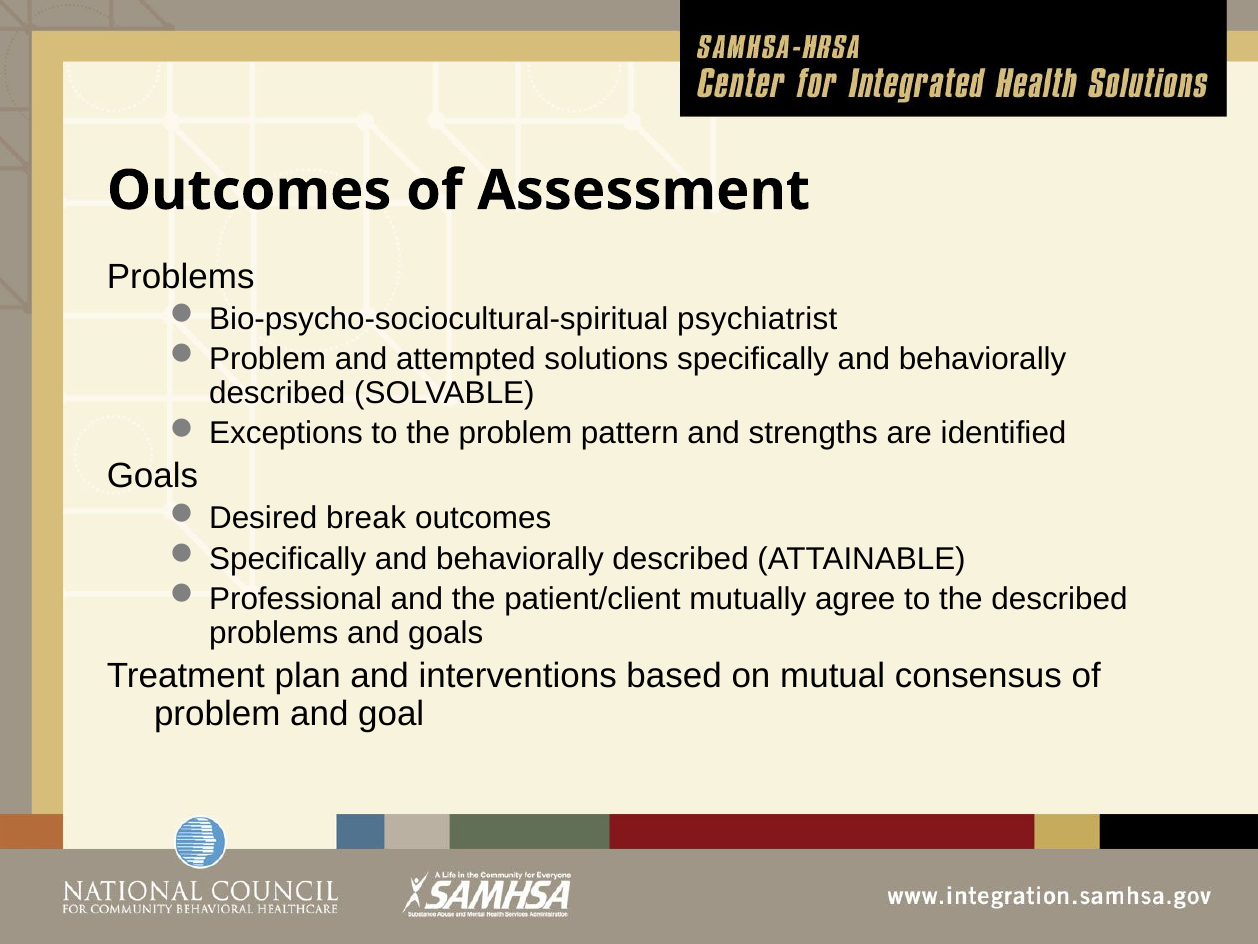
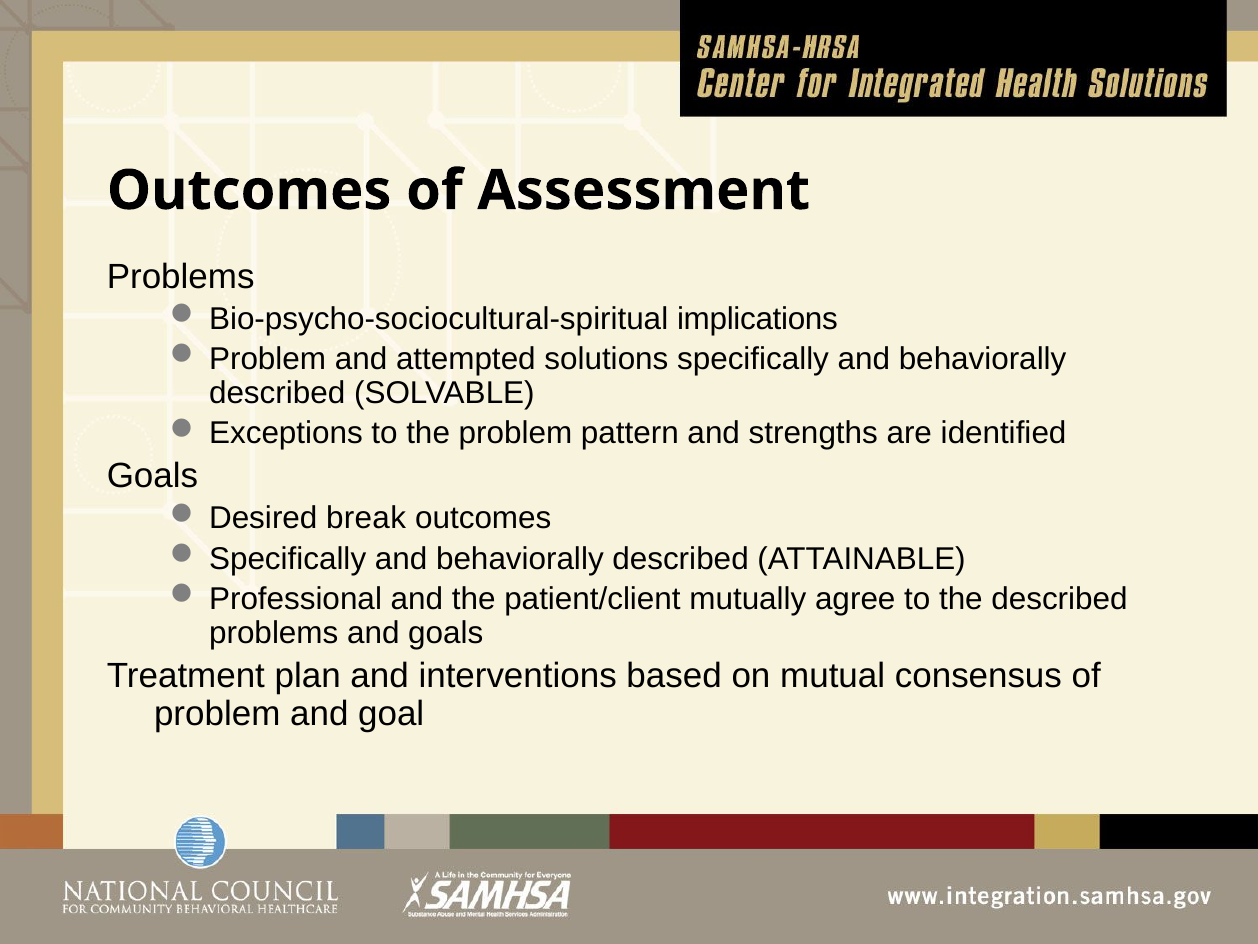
psychiatrist: psychiatrist -> implications (757, 319)
